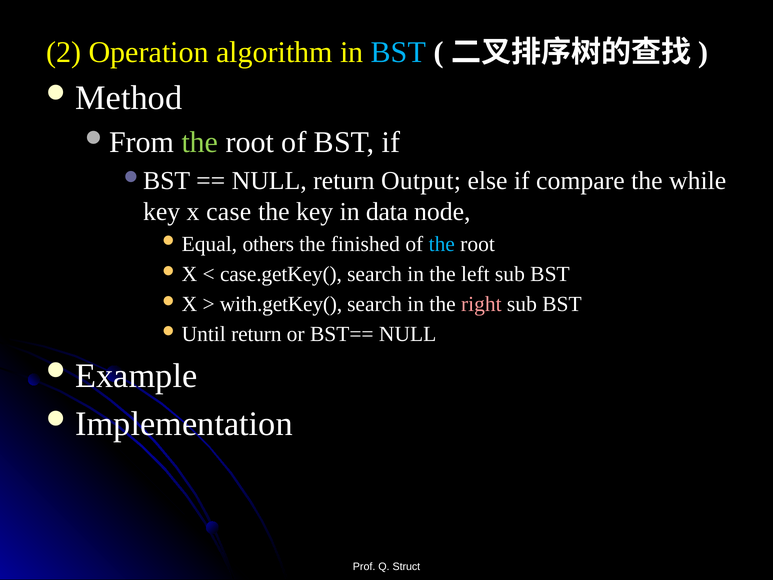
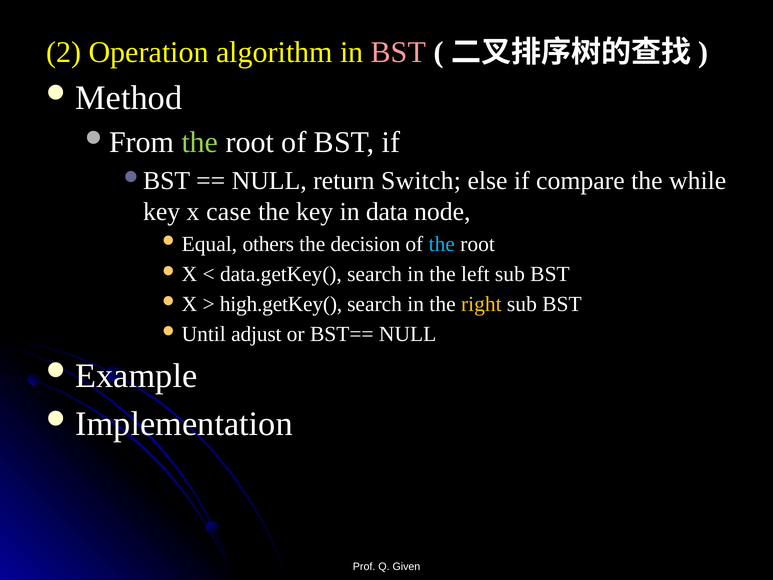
BST colour: light blue -> pink (398, 52)
Output: Output -> Switch (421, 181)
finished: finished -> decision (365, 244)
case.getKey(: case.getKey( -> data.getKey( (281, 274)
with.getKey(: with.getKey( -> high.getKey( (281, 304)
right colour: pink -> yellow (481, 304)
return: return -> adjust (256, 334)
Struct: Struct -> Given (406, 566)
